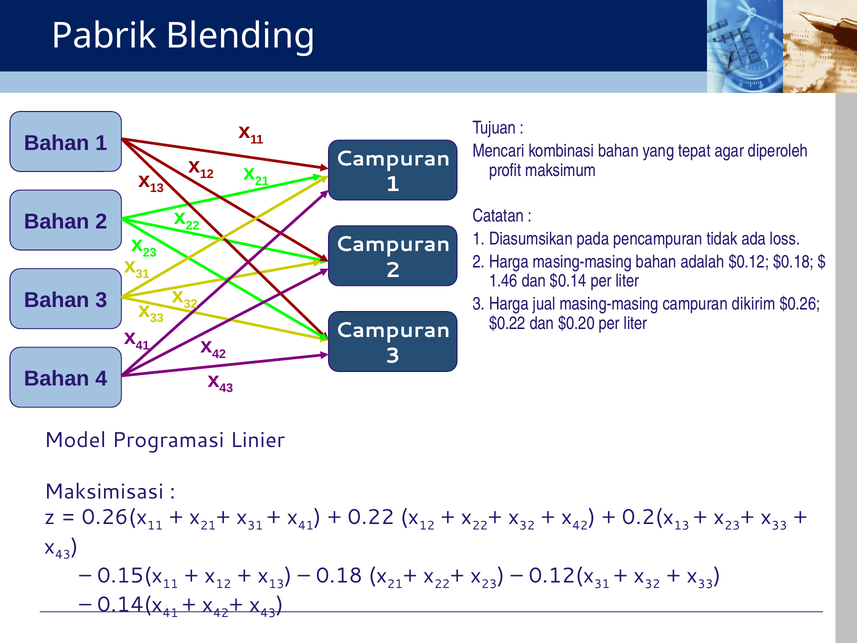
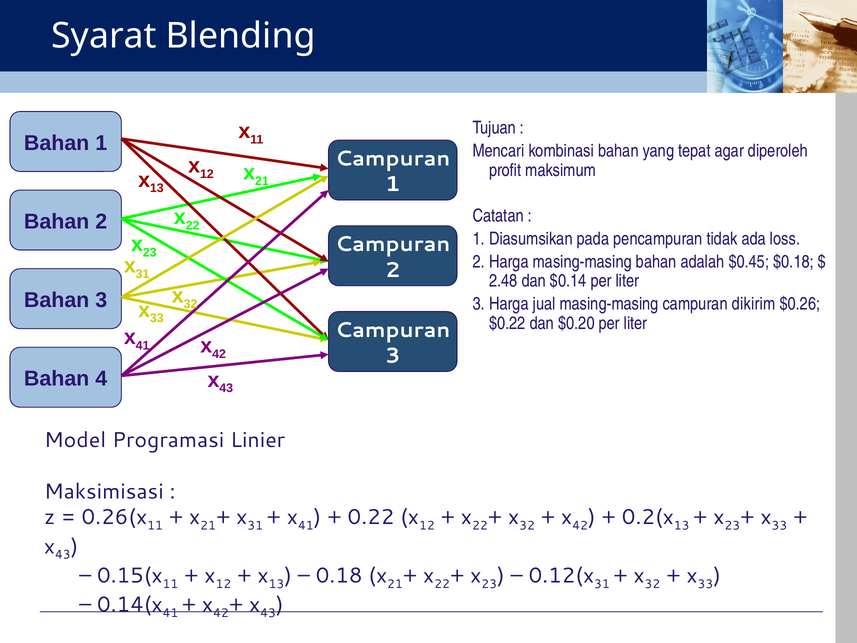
Pabrik: Pabrik -> Syarat (104, 36)
$0.12: $0.12 -> $0.45 (749, 262)
1.46: 1.46 -> 2.48 (503, 281)
